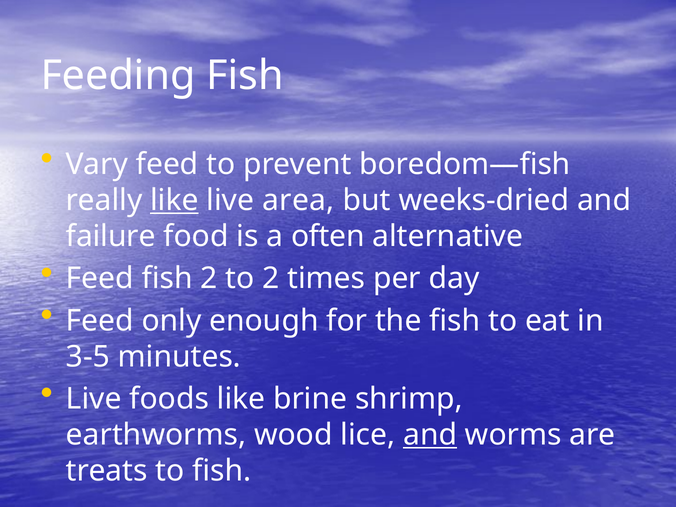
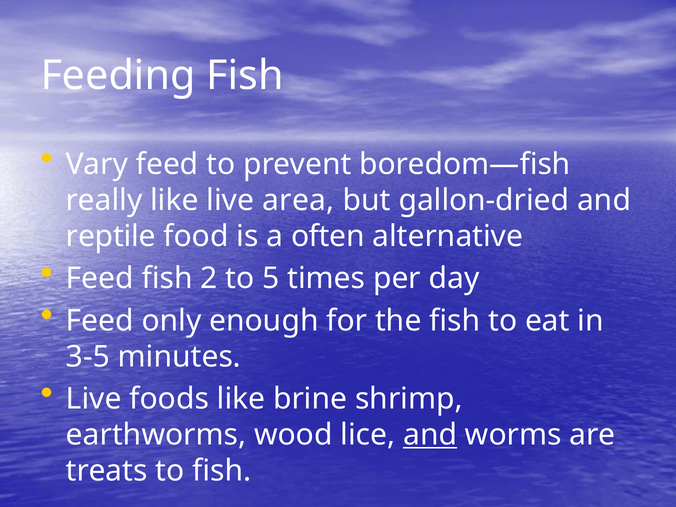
like underline: present -> none (174, 200)
weeks-dried: weeks-dried -> gallon-dried (484, 200)
failure: failure -> reptile (111, 236)
to 2: 2 -> 5 (271, 279)
